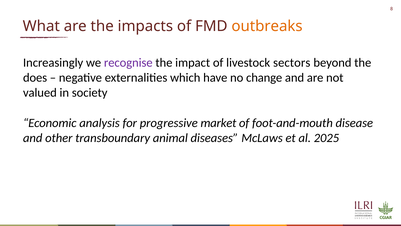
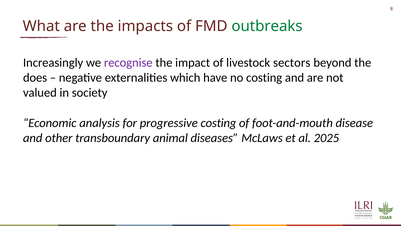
outbreaks colour: orange -> green (267, 26)
no change: change -> costing (264, 78)
progressive market: market -> costing (218, 123)
